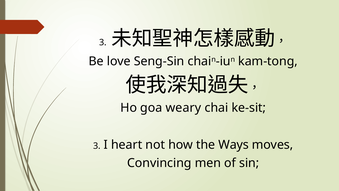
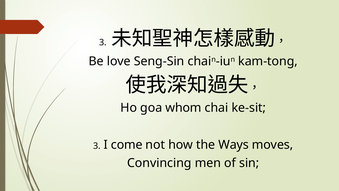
weary: weary -> whom (183, 108)
heart: heart -> come (127, 144)
